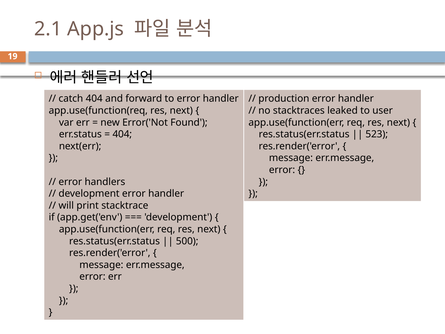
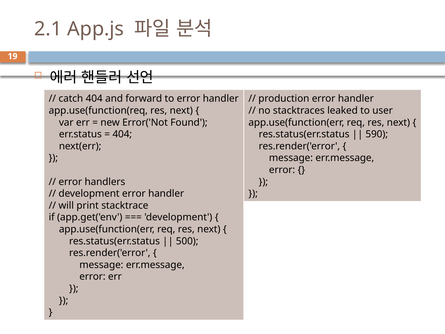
523: 523 -> 590 (377, 134)
